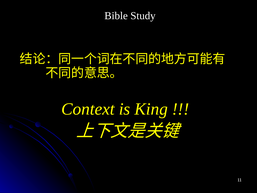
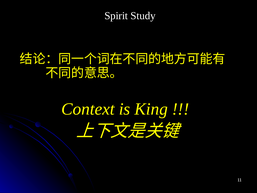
Bible: Bible -> Spirit (116, 16)
